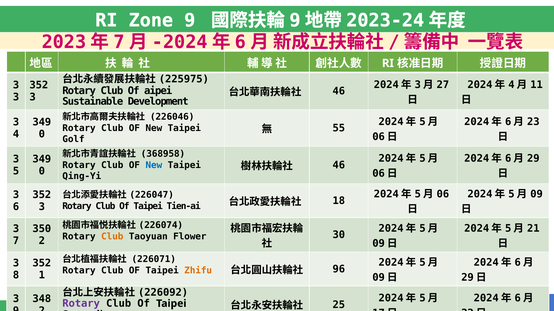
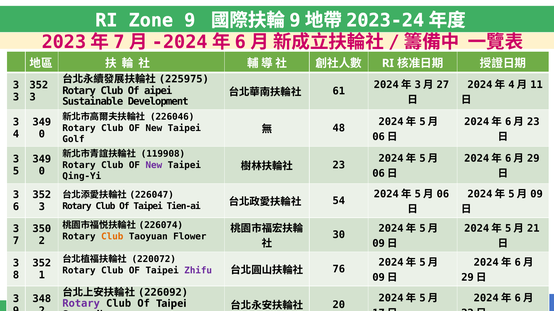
46: 46 -> 61 (339, 91)
55: 55 -> 48 (339, 128)
368958: 368958 -> 119908 (163, 154)
New colour: blue -> purple (154, 166)
46: 46 -> 23 (339, 165)
18: 18 -> 54 (339, 201)
226071: 226071 -> 220072 (154, 260)
Zhifu colour: orange -> purple (198, 271)
96: 96 -> 76 (339, 270)
25: 25 -> 20 (339, 305)
